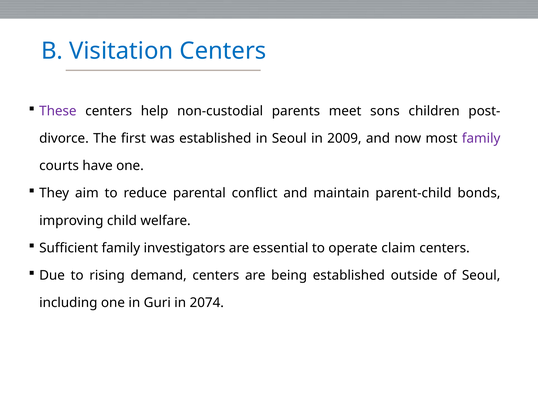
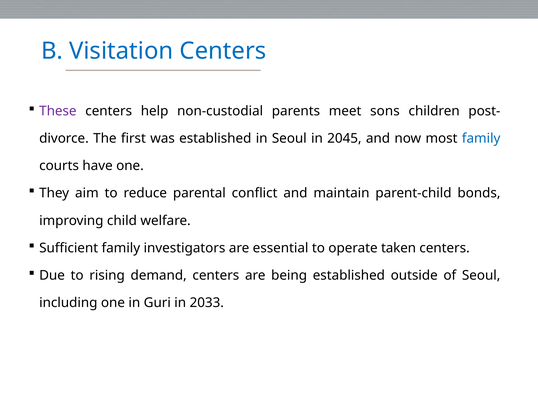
2009: 2009 -> 2045 (344, 139)
family colour: purple -> blue (481, 139)
claim: claim -> taken (399, 248)
2074: 2074 -> 2033 (207, 303)
